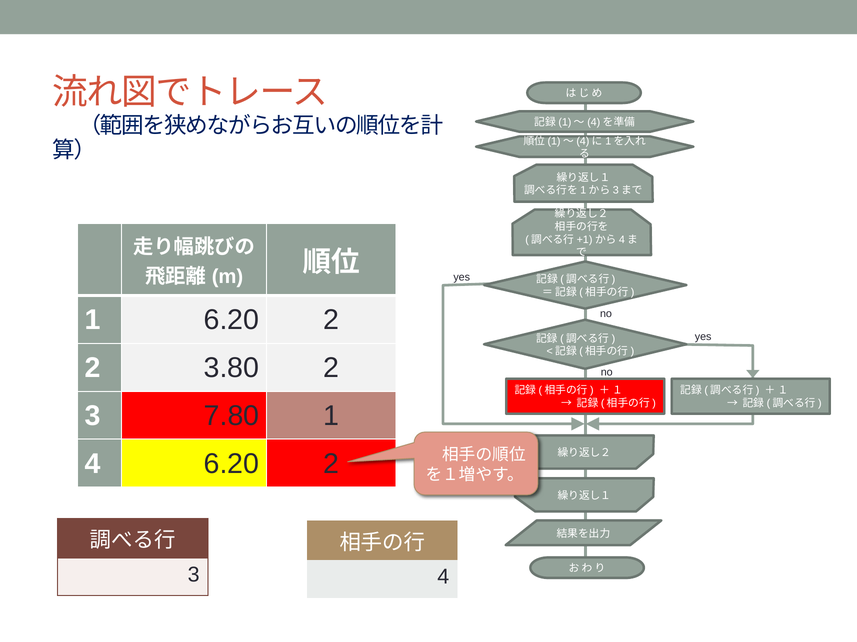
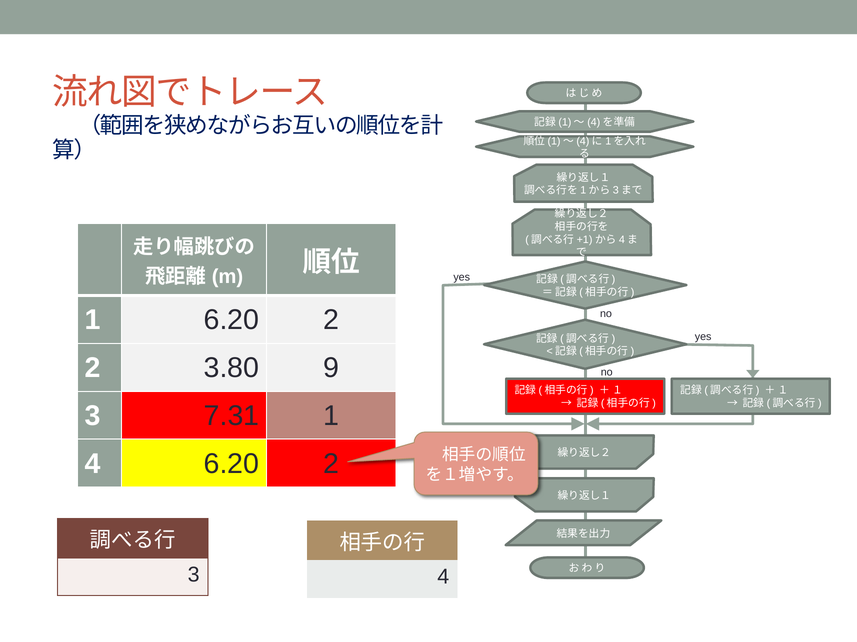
3.80 2: 2 -> 9 (331, 368)
7.80: 7.80 -> 7.31 (232, 416)
